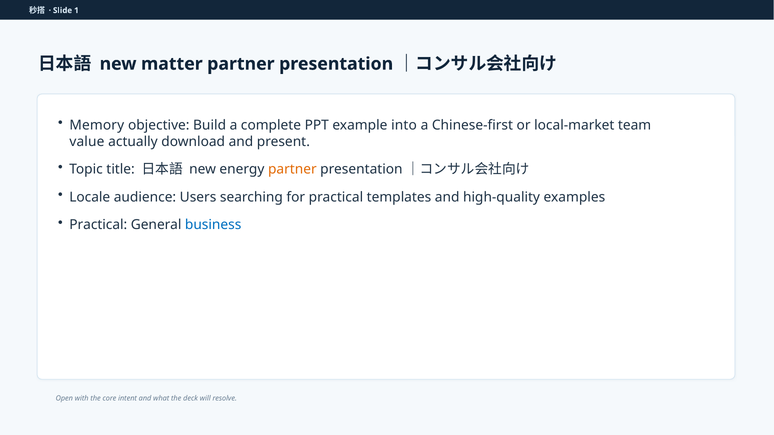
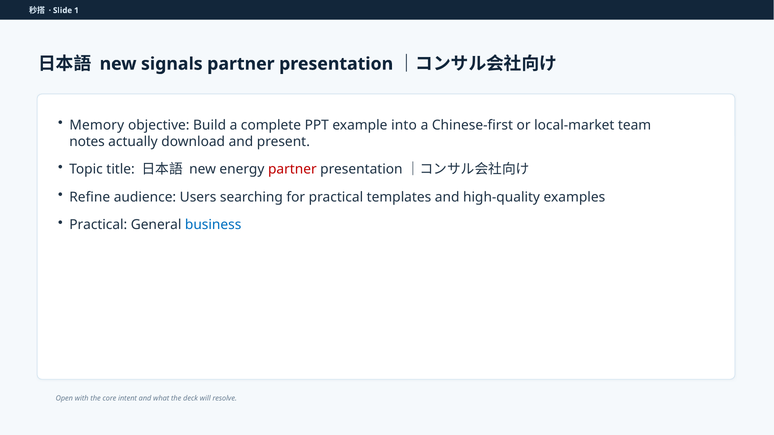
matter: matter -> signals (172, 64)
value: value -> notes (87, 142)
partner colour: orange -> red (292, 169)
Locale: Locale -> Refine (90, 197)
